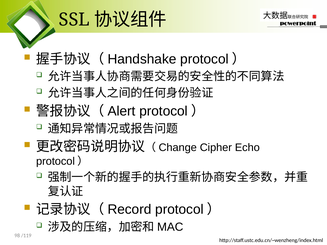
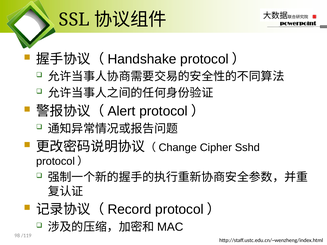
Echo: Echo -> Sshd (247, 148)
